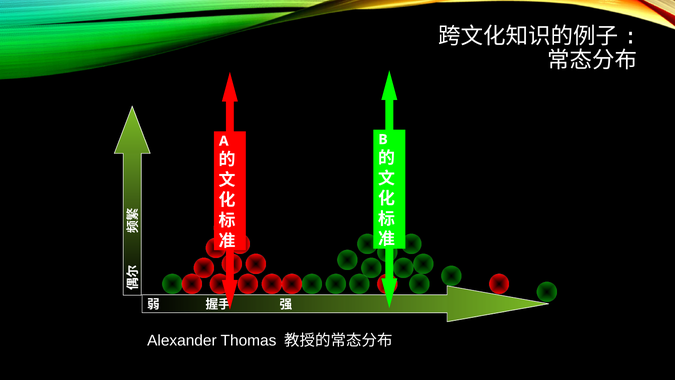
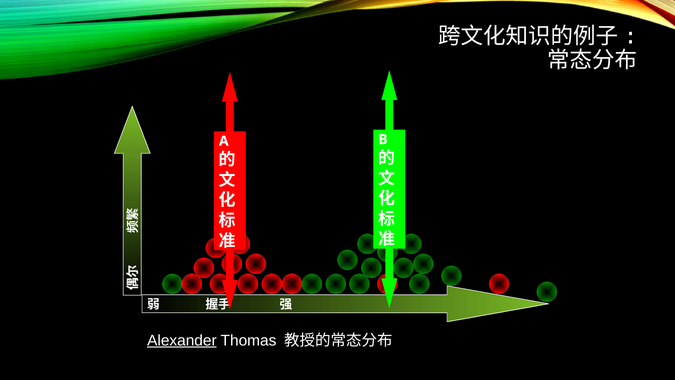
Alexander underline: none -> present (182, 340)
